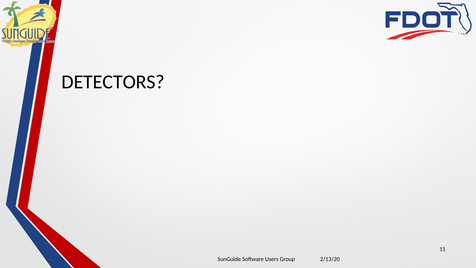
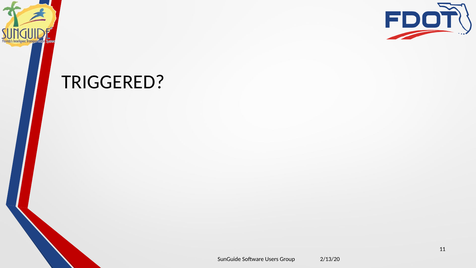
DETECTORS: DETECTORS -> TRIGGERED (113, 82)
